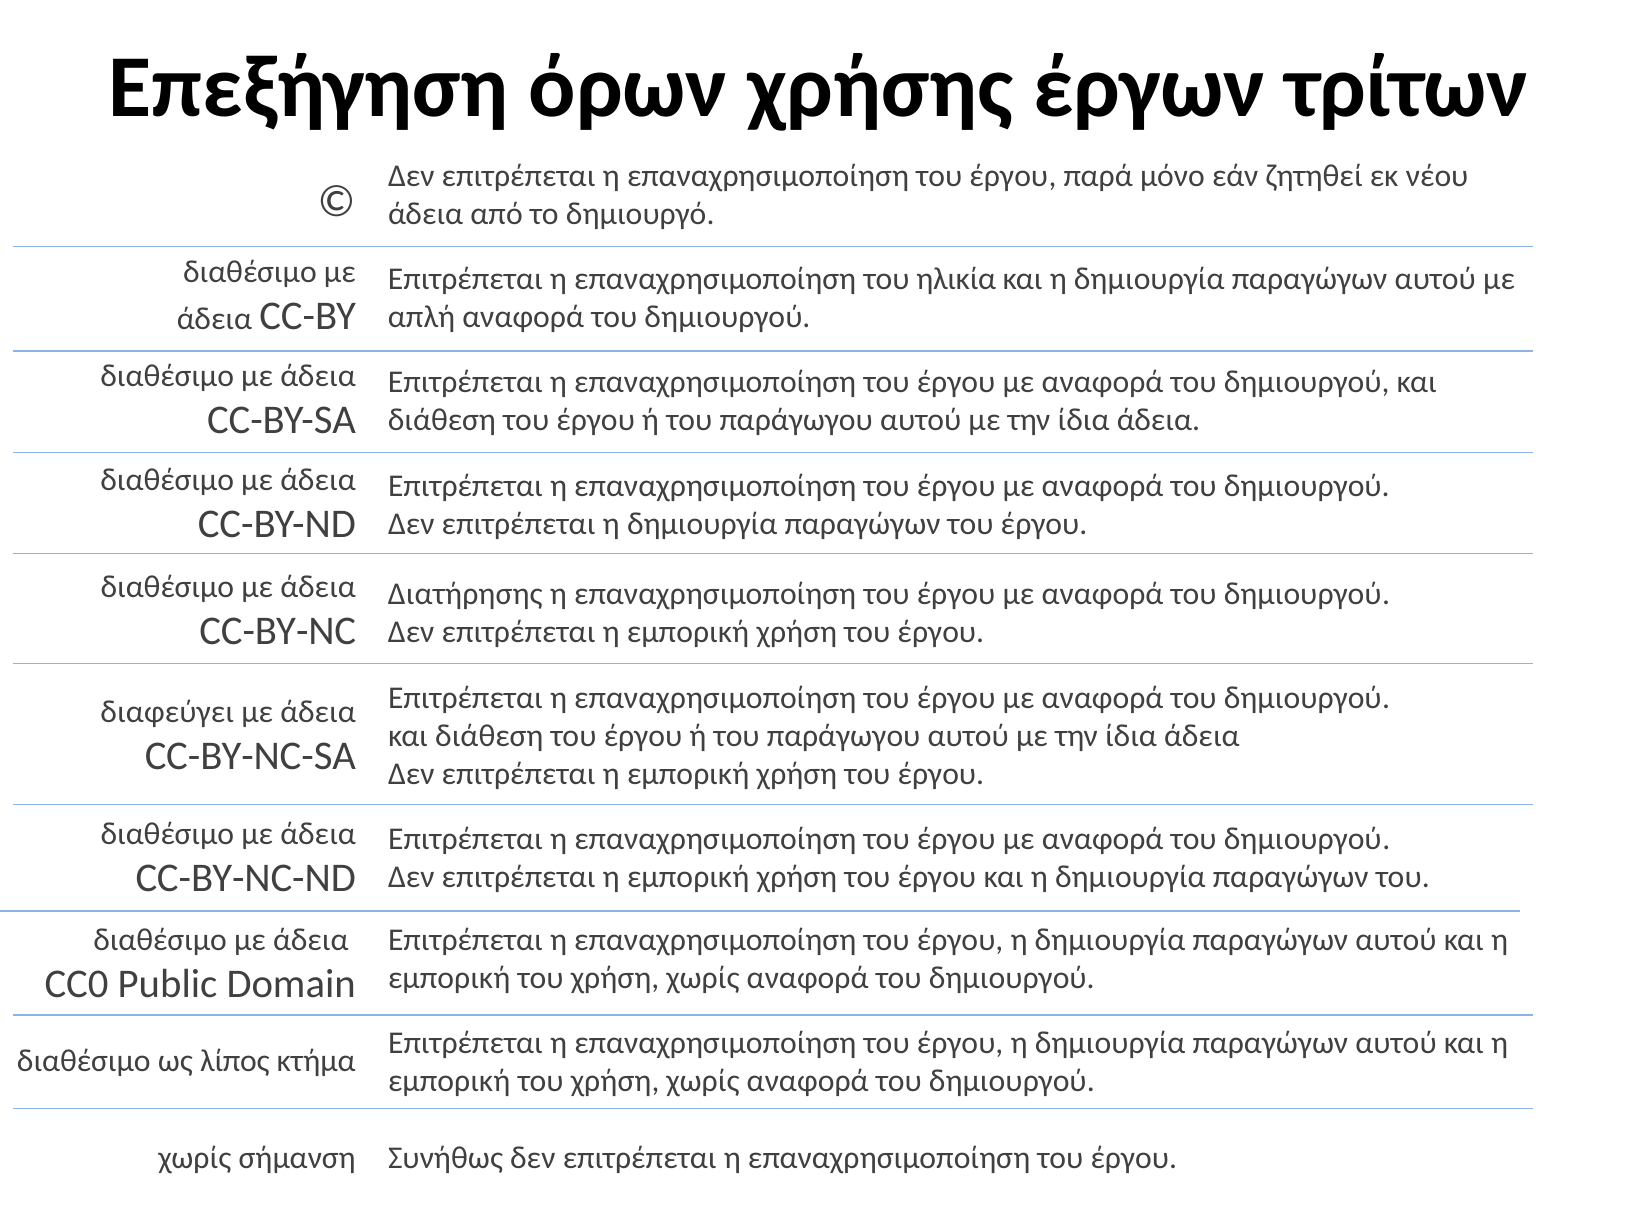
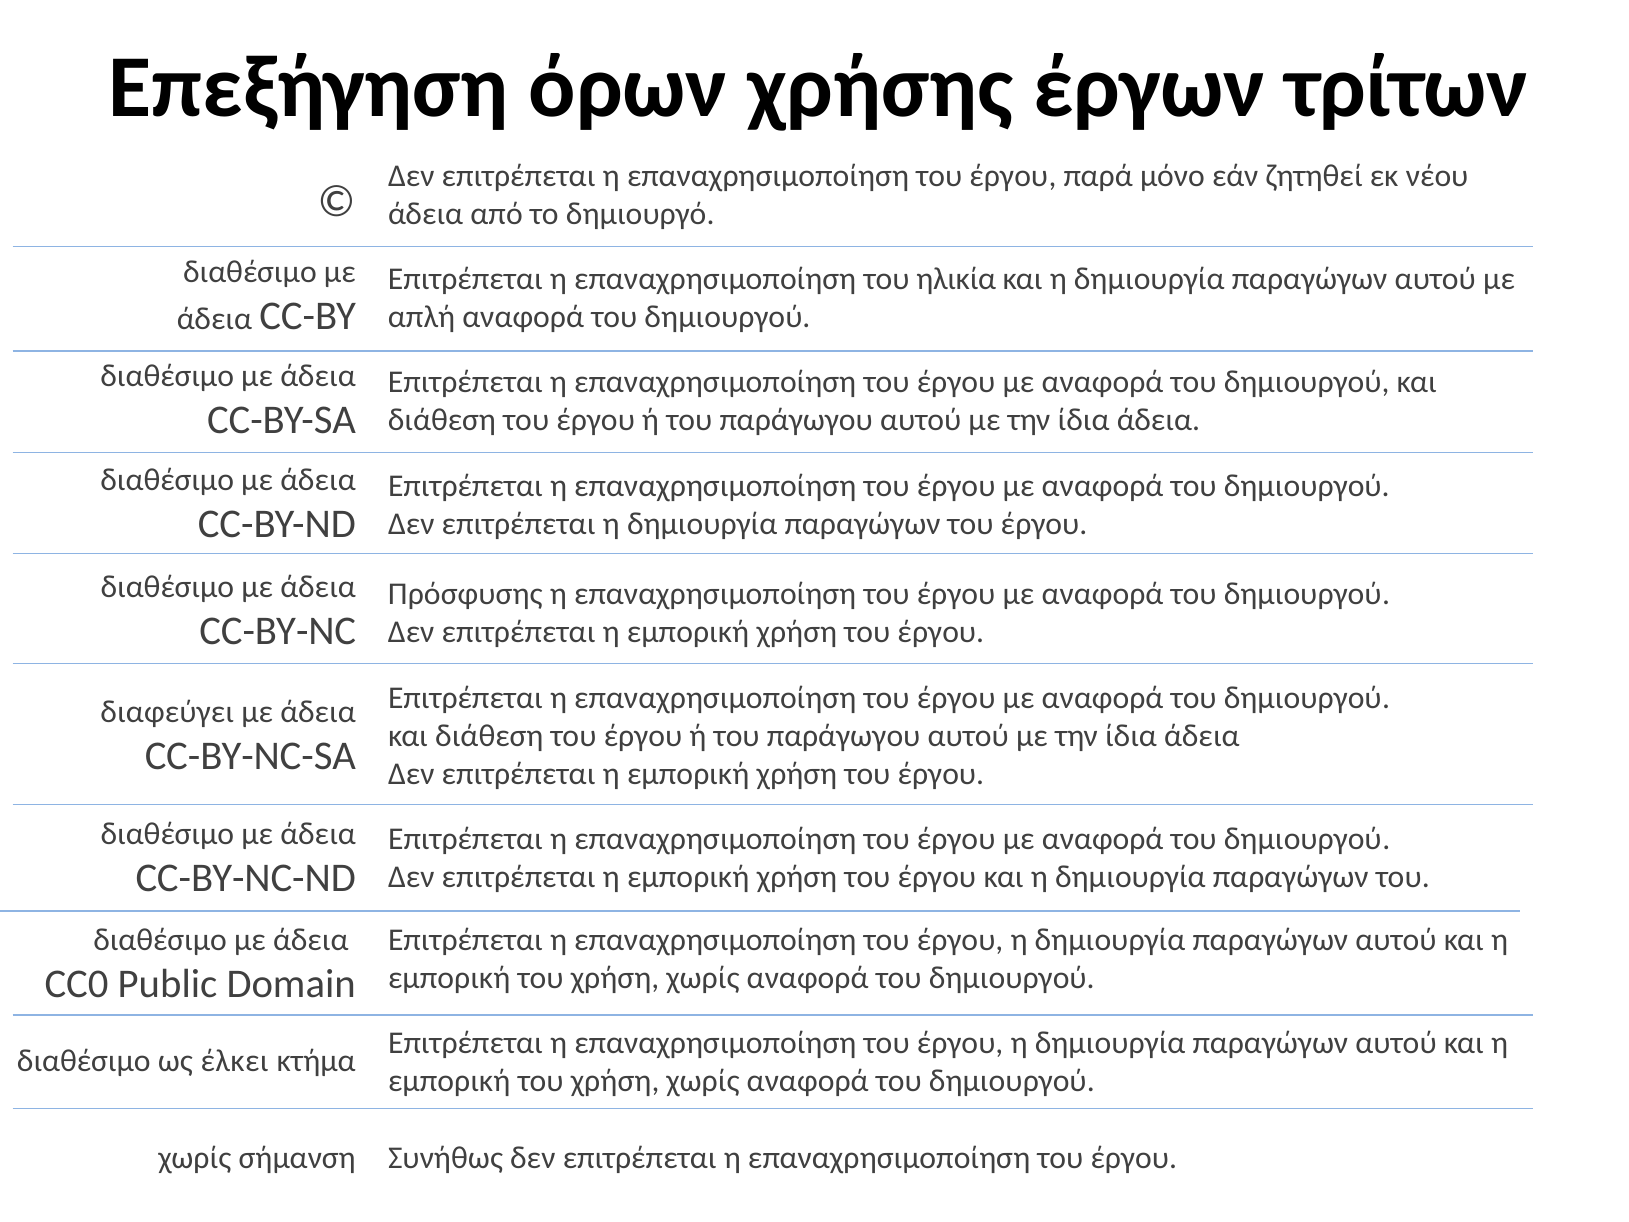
Διατήρησης: Διατήρησης -> Πρόσφυσης (465, 594)
λίπος: λίπος -> έλκει (235, 1061)
